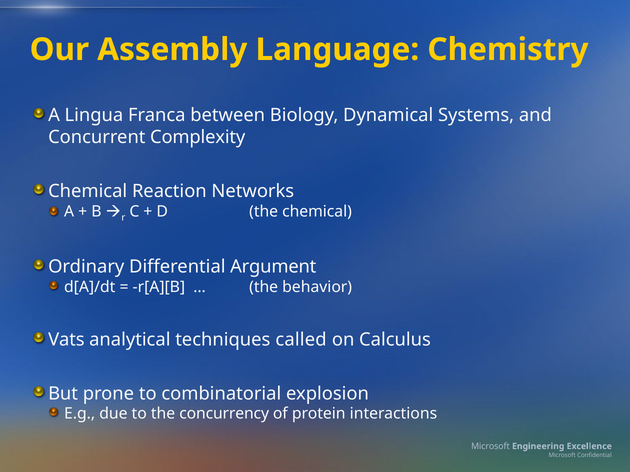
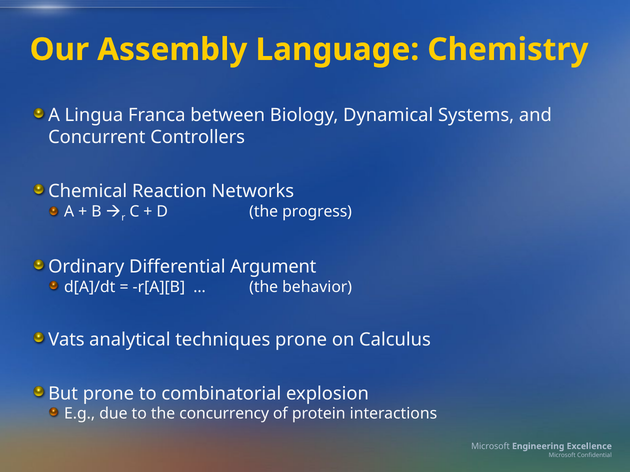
Complexity: Complexity -> Controllers (198, 137)
the chemical: chemical -> progress (317, 212)
techniques called: called -> prone (301, 340)
